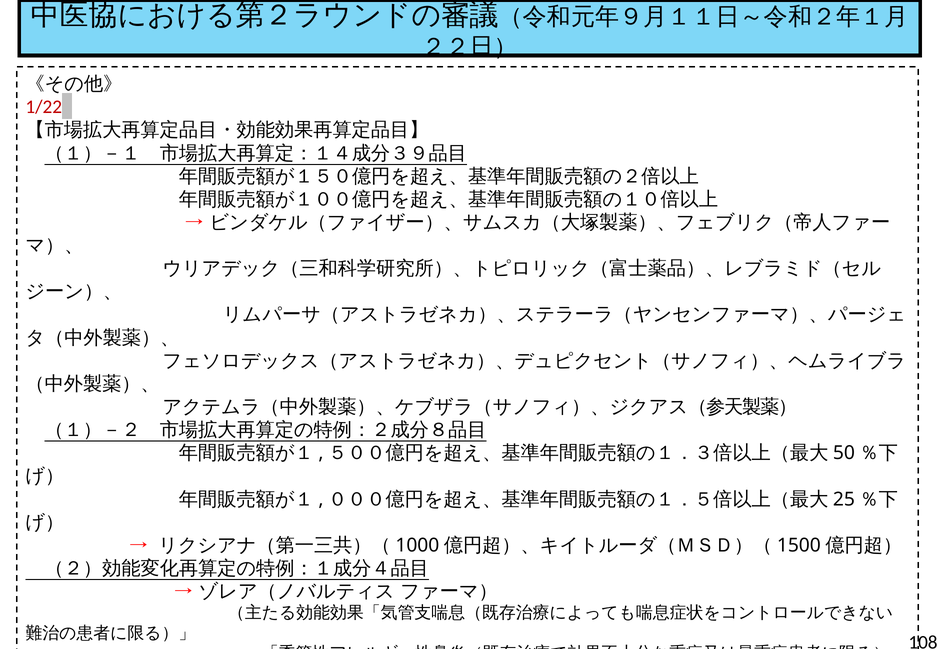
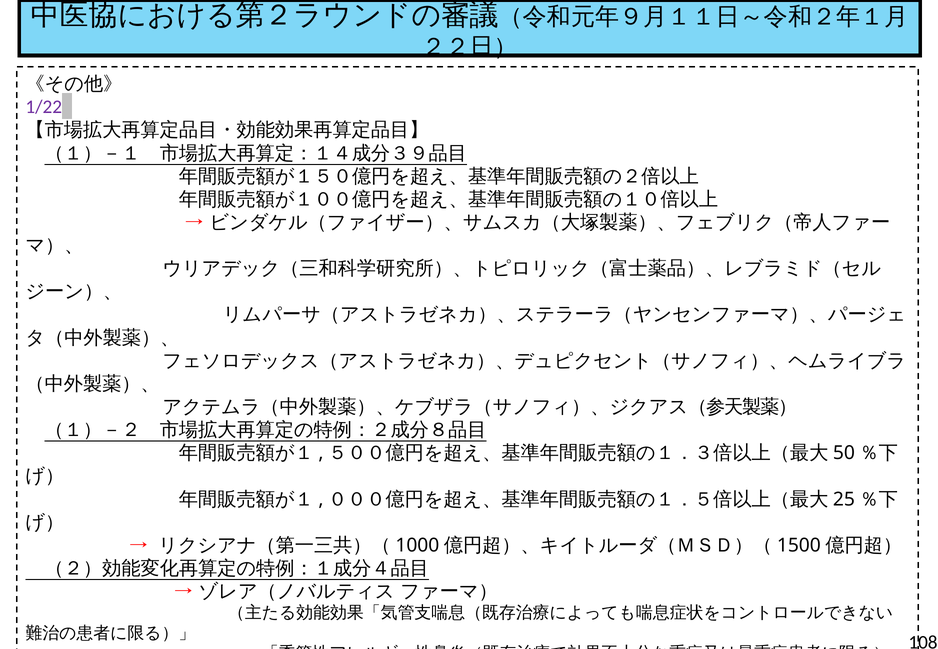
1/22 colour: red -> purple (44, 107)
